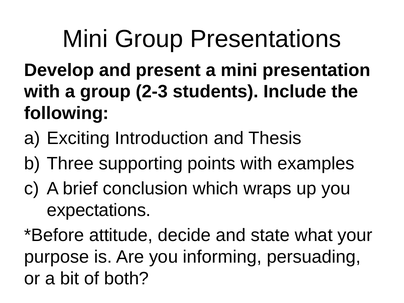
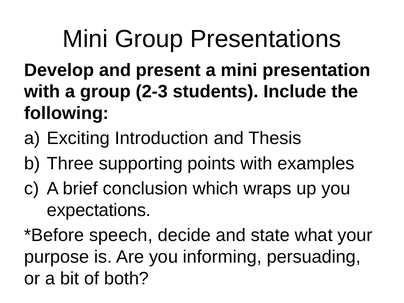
attitude: attitude -> speech (121, 235)
